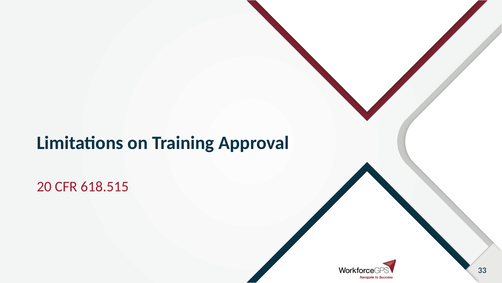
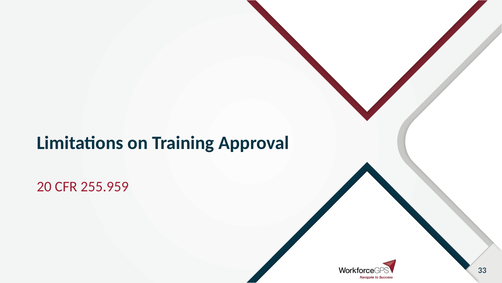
618.515: 618.515 -> 255.959 (105, 186)
